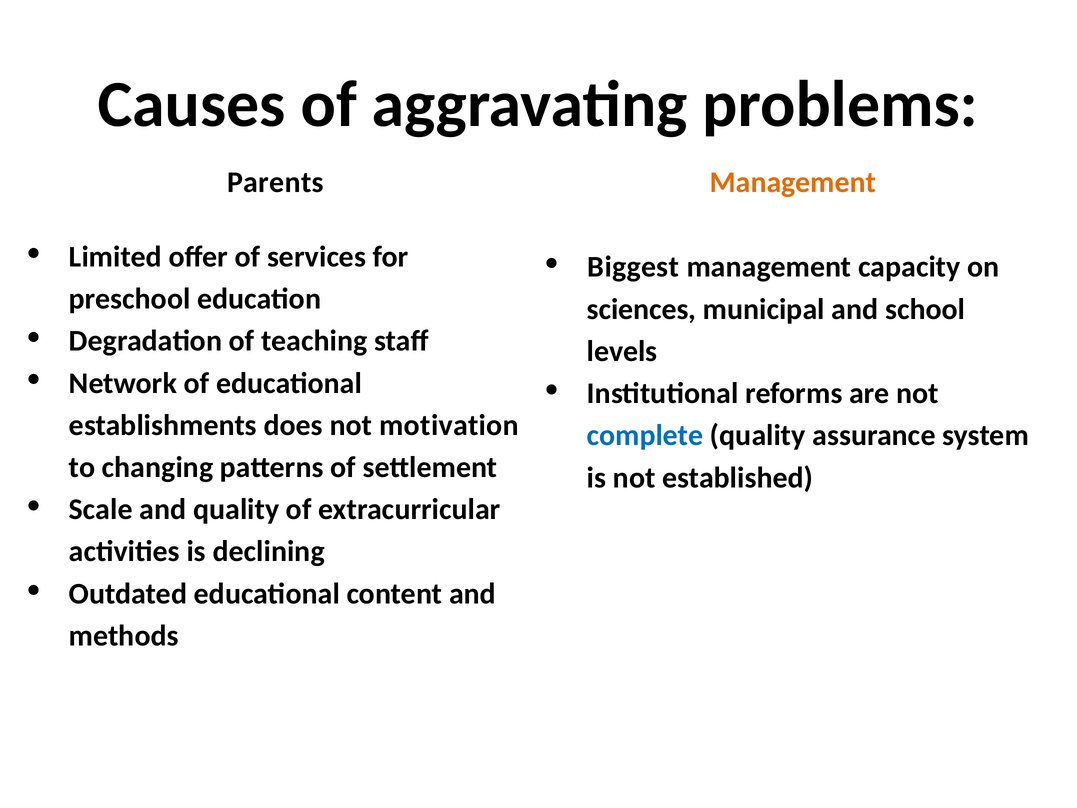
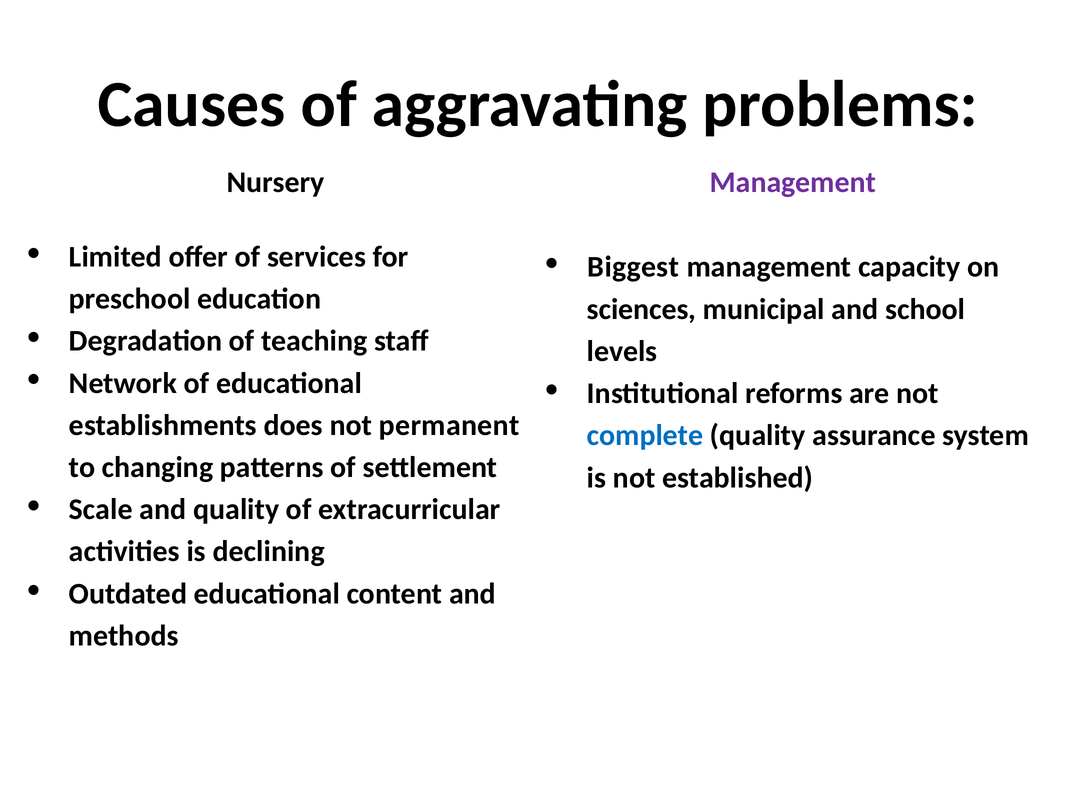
Parents: Parents -> Nursery (276, 182)
Management colour: orange -> purple (793, 182)
motivation: motivation -> permanent (449, 425)
